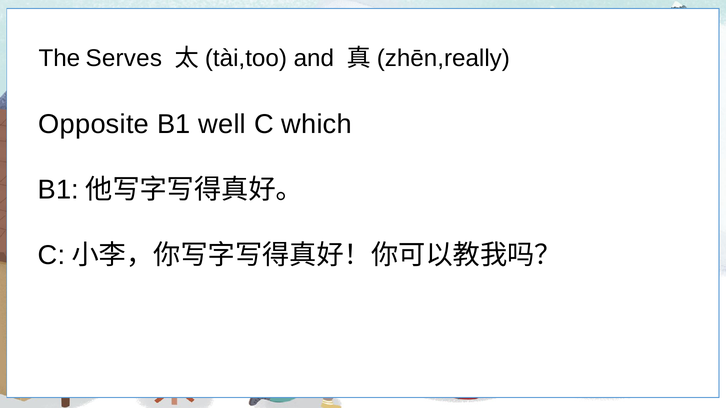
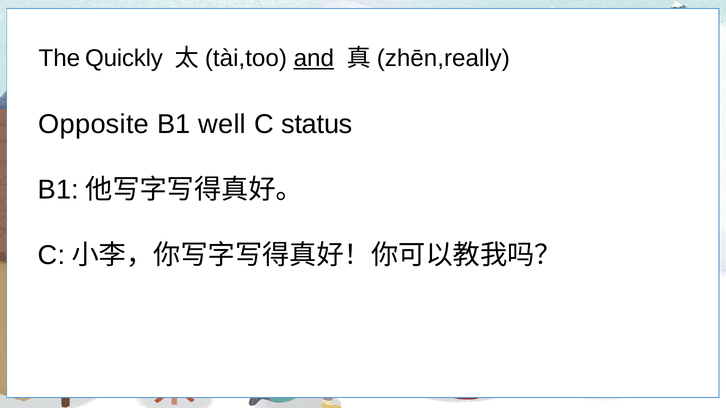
Serves: Serves -> Quickly (124, 59)
and underline: none -> present (314, 59)
which: which -> status (317, 125)
